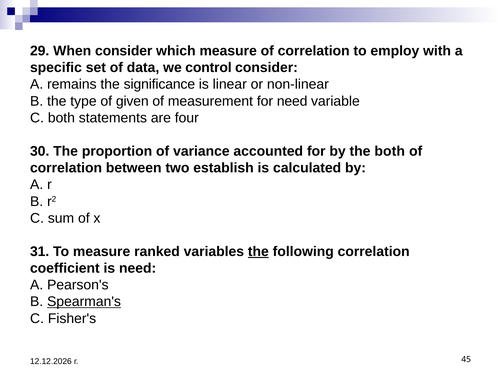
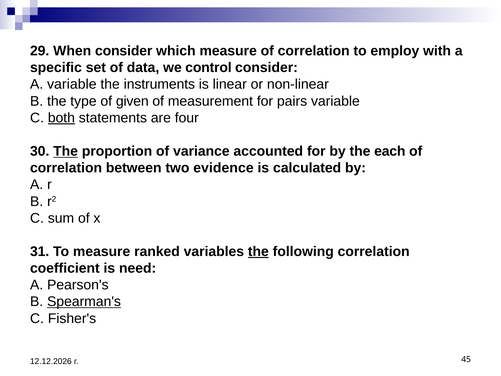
A remains: remains -> variable (72, 84)
significance: significance -> instruments (159, 84)
for need: need -> pairs (292, 101)
both underline: none -> present (61, 118)
The underline: none -> present (66, 151)
the both: both -> each (390, 151)
establish: establish -> evidence (223, 168)
